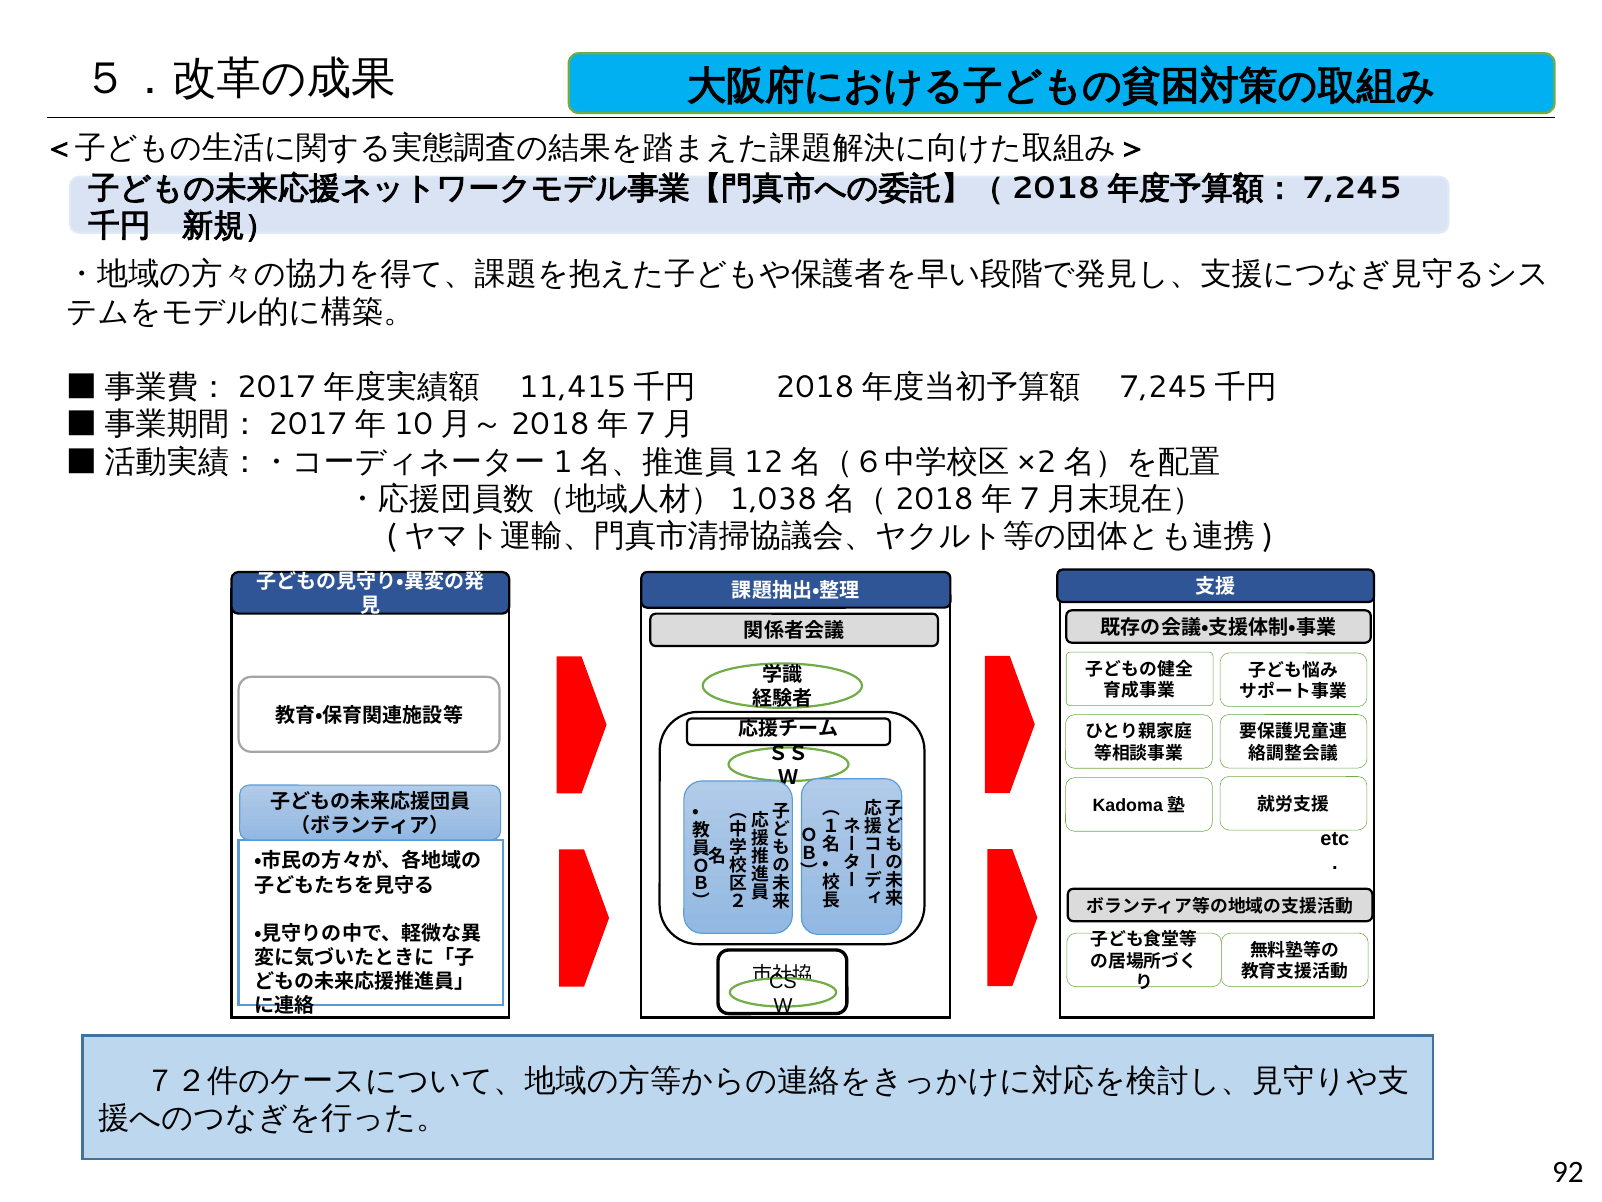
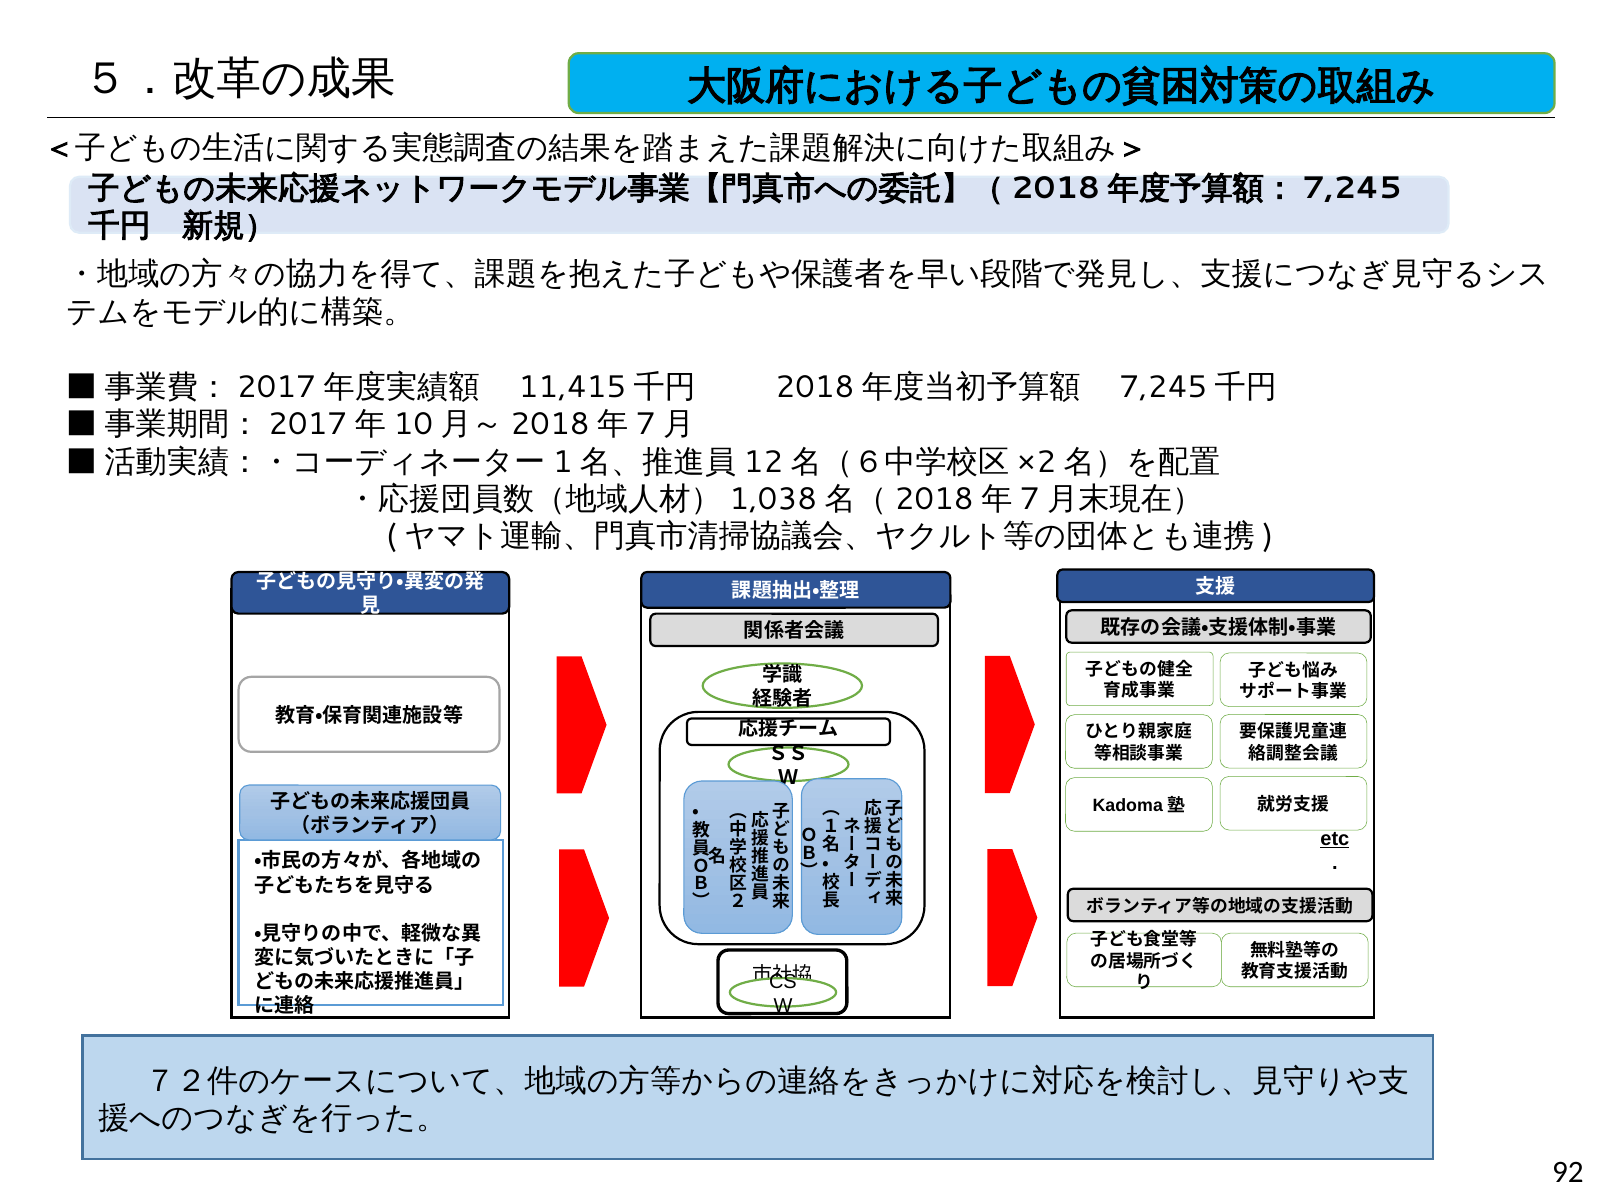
etc underline: none -> present (1335, 839)
